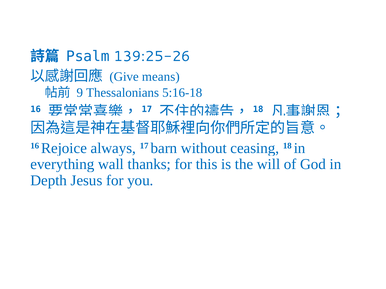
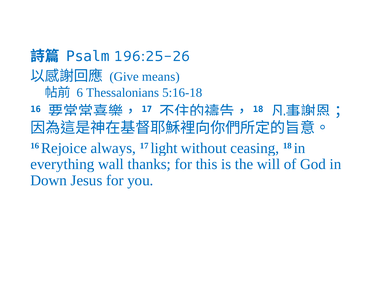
139:25-26: 139:25-26 -> 196:25-26 (152, 56)
9: 9 -> 6 (80, 93)
barn: barn -> light (164, 148)
Depth: Depth -> Down (49, 181)
